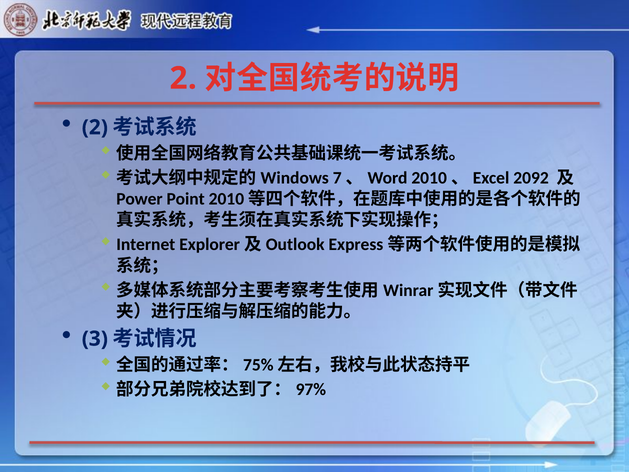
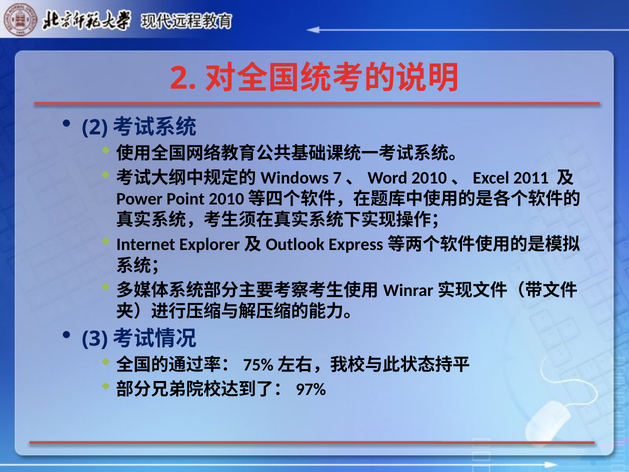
2092: 2092 -> 2011 (531, 178)
